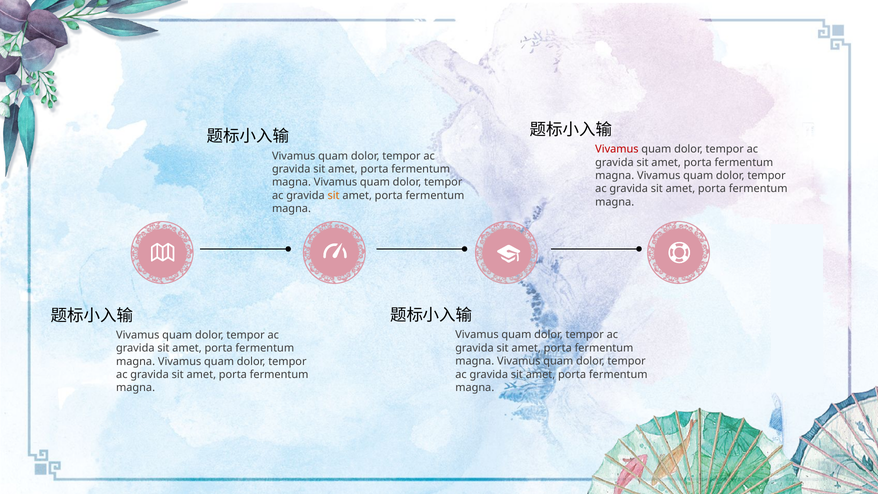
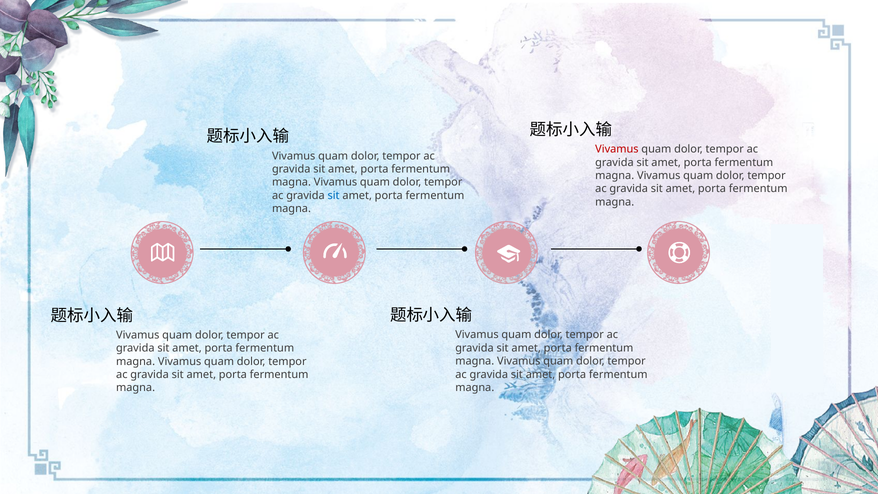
sit colour: orange -> blue (334, 195)
